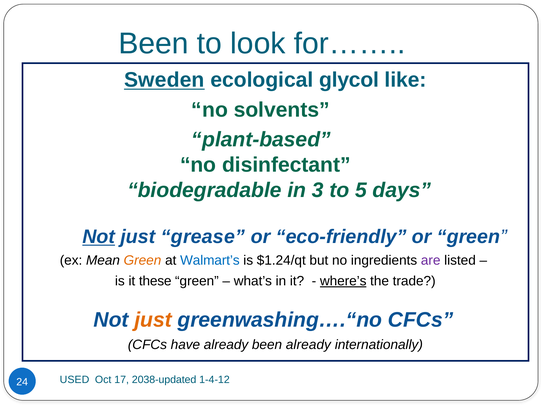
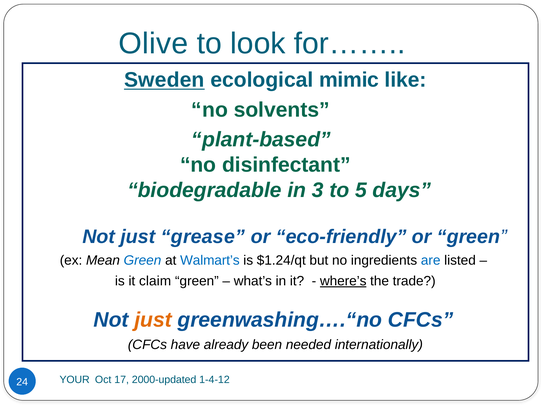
Been: Been -> Olive (153, 44)
glycol: glycol -> mimic (349, 80)
Not underline: present -> none (99, 237)
Green colour: orange -> blue (142, 261)
are colour: purple -> blue (431, 261)
these: these -> claim (155, 281)
been already: already -> needed (308, 345)
USED: USED -> YOUR (75, 380)
2038-updated: 2038-updated -> 2000-updated (164, 380)
